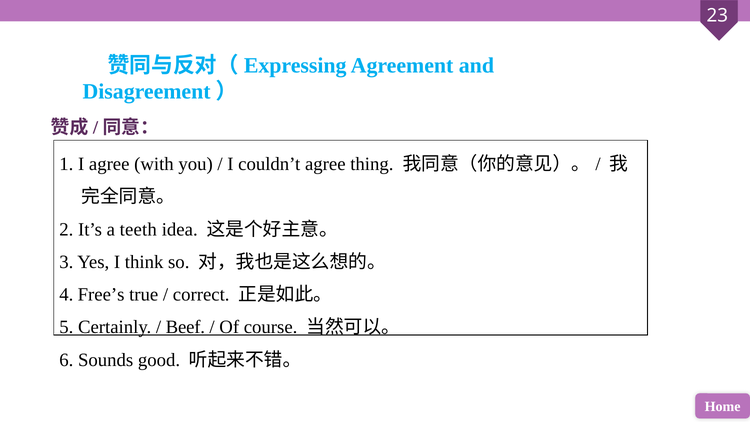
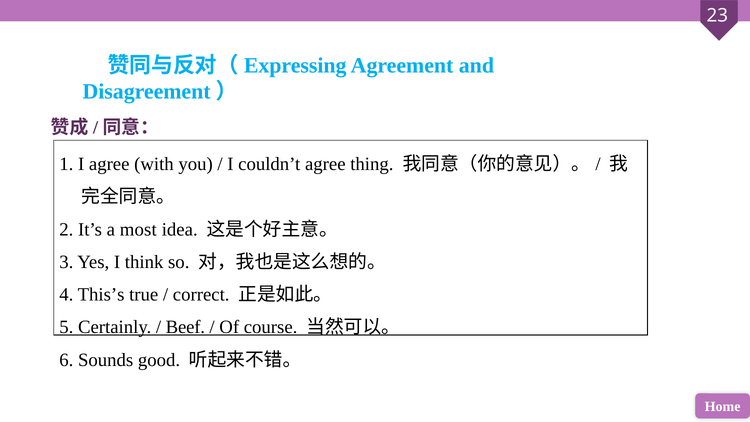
teeth: teeth -> most (138, 229)
Free’s: Free’s -> This’s (101, 294)
